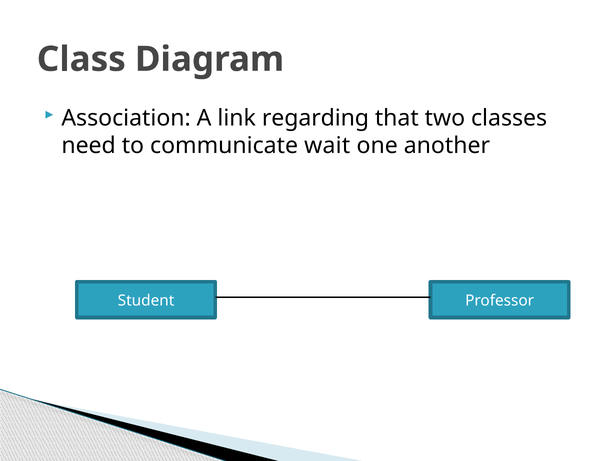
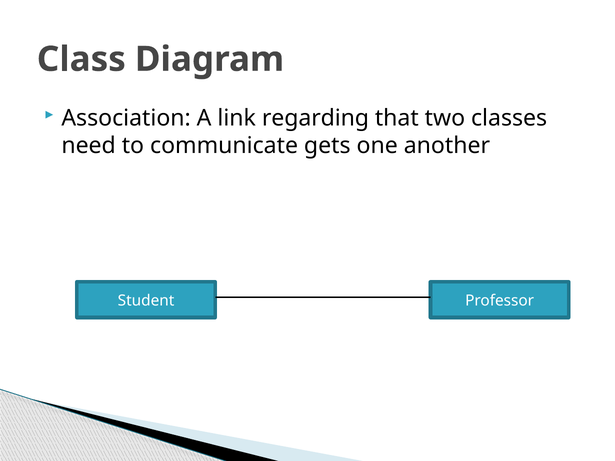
wait: wait -> gets (327, 146)
